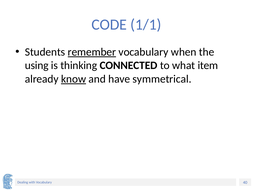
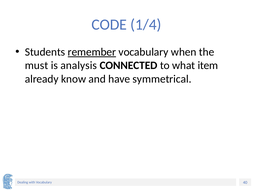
1/1: 1/1 -> 1/4 (146, 24)
using: using -> must (37, 65)
thinking: thinking -> analysis (79, 65)
know underline: present -> none (74, 79)
